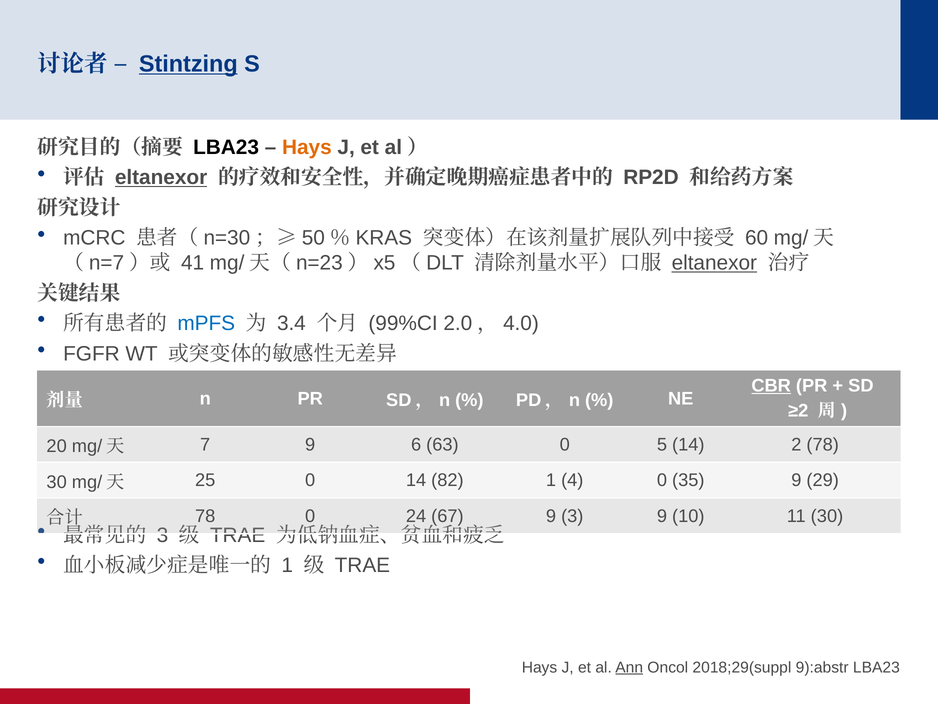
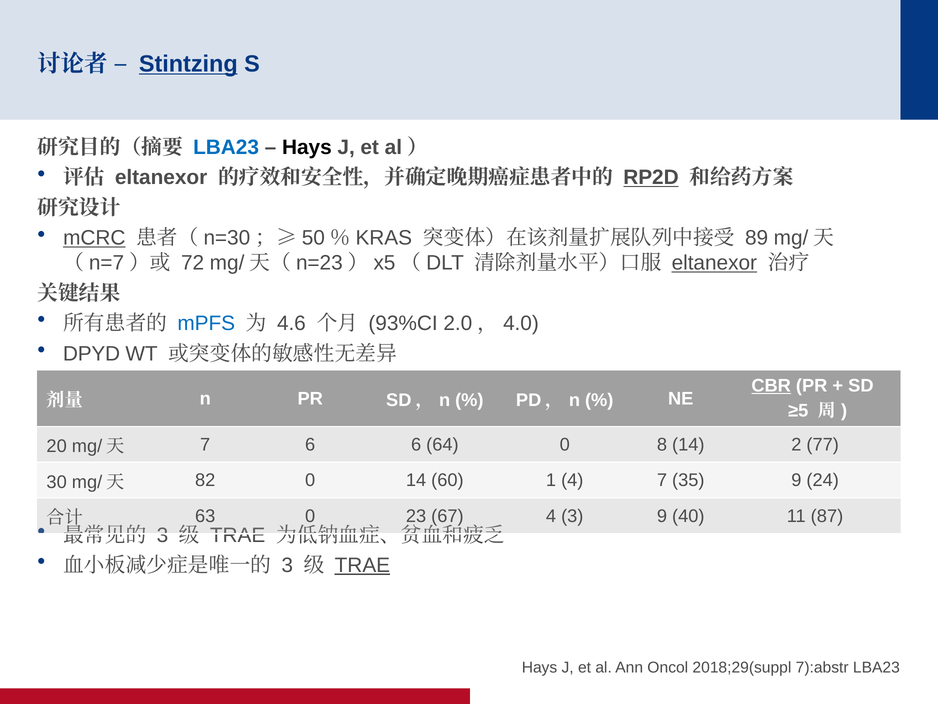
LBA23 colour: black -> blue (226, 147)
Hays colour: orange -> black (307, 147)
eltanexor underline: present -> none (161, 177)
RP2D underline: none -> present (651, 177)
mCRC underline: none -> present (94, 238)
60: 60 -> 89 (757, 238)
41: 41 -> 72 (193, 263)
3.4: 3.4 -> 4.6 (291, 323)
99%CI: 99%CI -> 93%CI (403, 323)
FGFR: FGFR -> DPYD (92, 354)
≥2: ≥2 -> ≥5 (798, 410)
7 9: 9 -> 6 (310, 444)
63: 63 -> 64 (442, 444)
5: 5 -> 8 (662, 444)
2 78: 78 -> 77 (823, 444)
25: 25 -> 82 (205, 480)
82: 82 -> 60 (447, 480)
4 0: 0 -> 7 (662, 480)
29: 29 -> 24 (823, 480)
78: 78 -> 63 (205, 516)
24: 24 -> 23 (416, 516)
67 9: 9 -> 4 (551, 516)
10: 10 -> 40 (688, 516)
11 30: 30 -> 87 (827, 516)
1: 1 -> 3 (287, 565)
TRAE underline: none -> present (362, 565)
Ann underline: present -> none (629, 667)
9):abstr: 9):abstr -> 7):abstr (822, 667)
